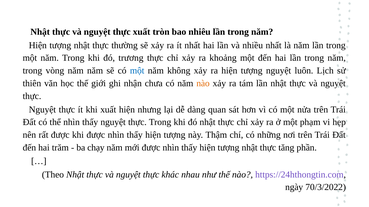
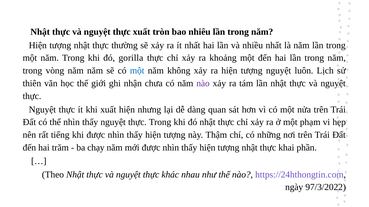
trương: trương -> gorilla (131, 58)
nào colour: orange -> purple (203, 84)
rất được: được -> tiếng (60, 135)
tăng: tăng -> khai (286, 148)
70/3/2022: 70/3/2022 -> 97/3/2022 (326, 188)
